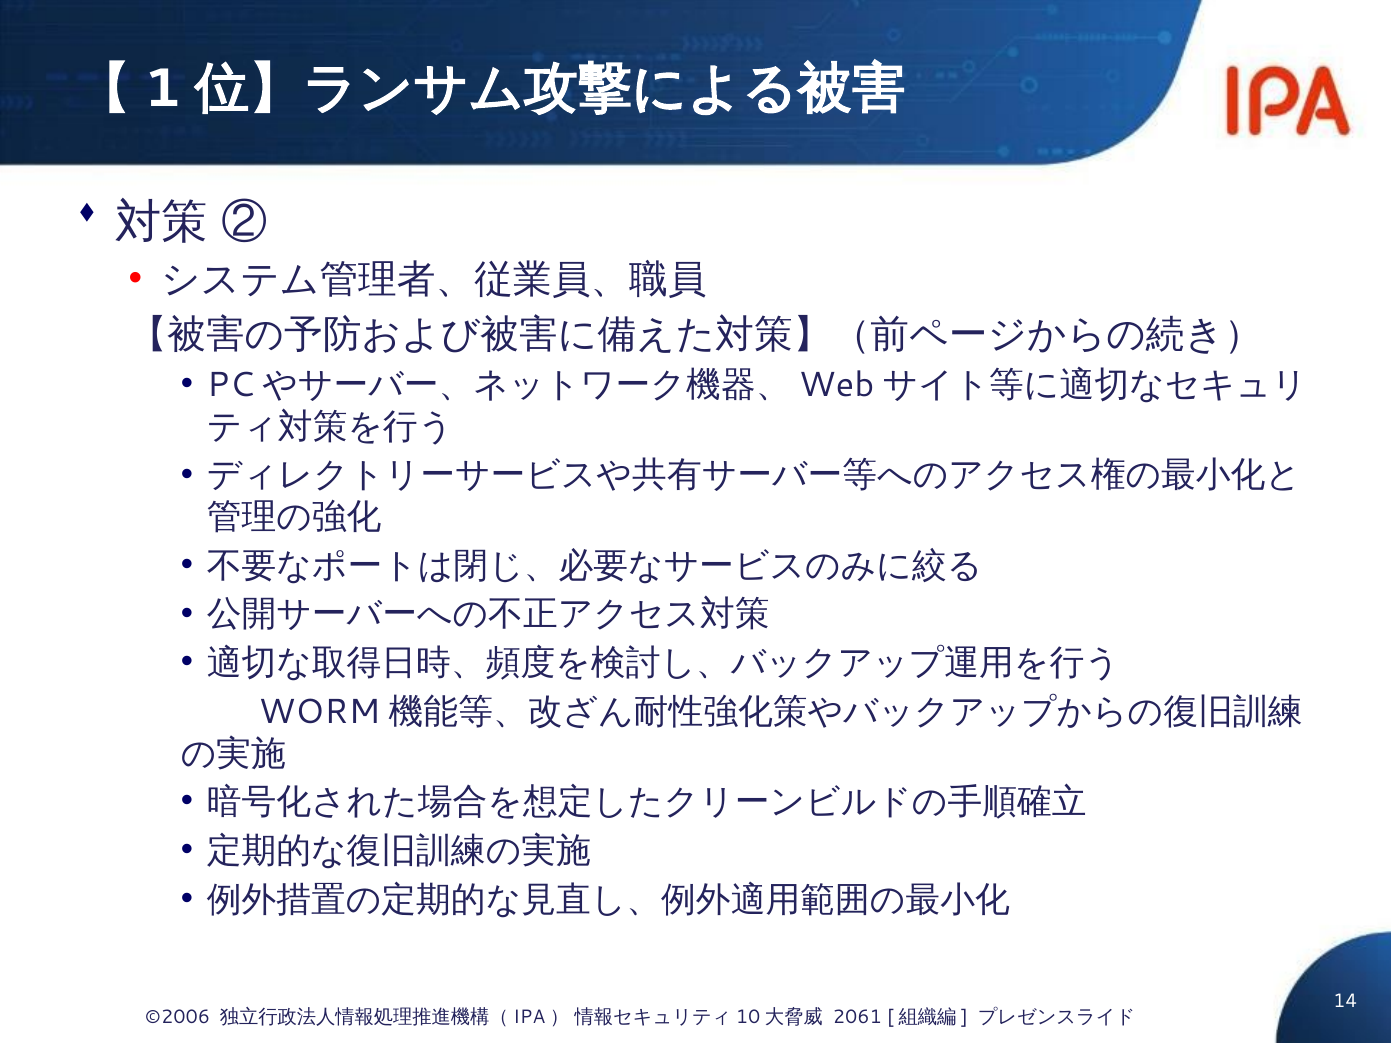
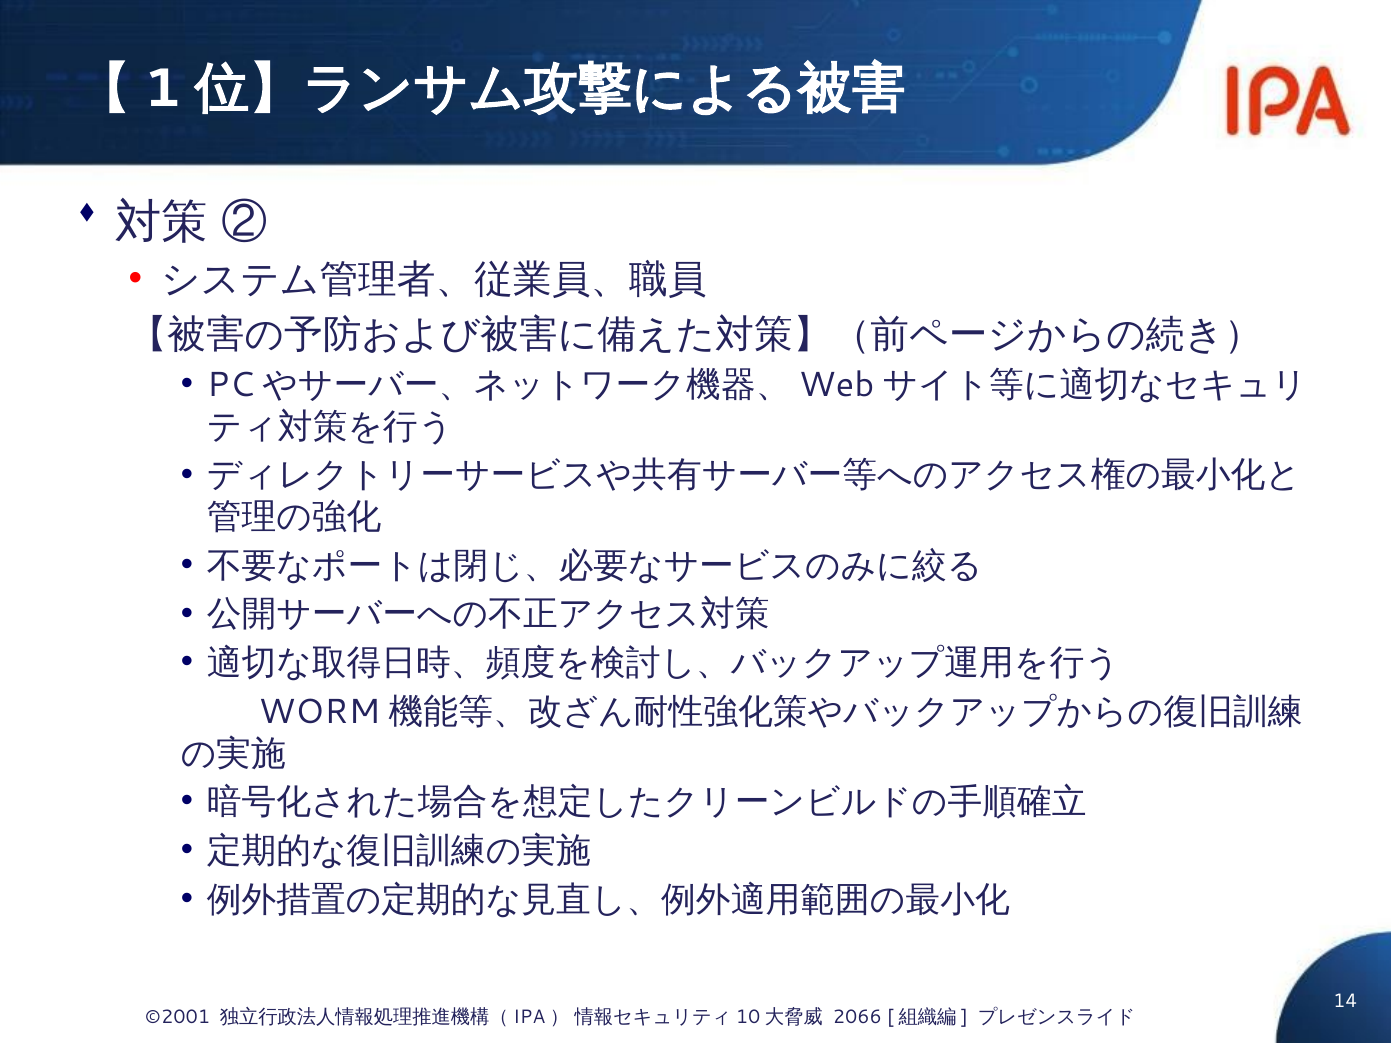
©2006: ©2006 -> ©2001 (177, 1018)
2061: 2061 -> 2066 (857, 1018)
